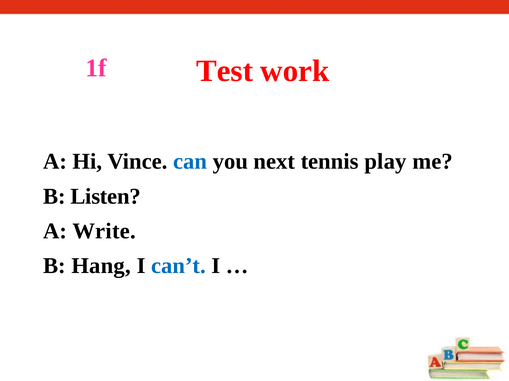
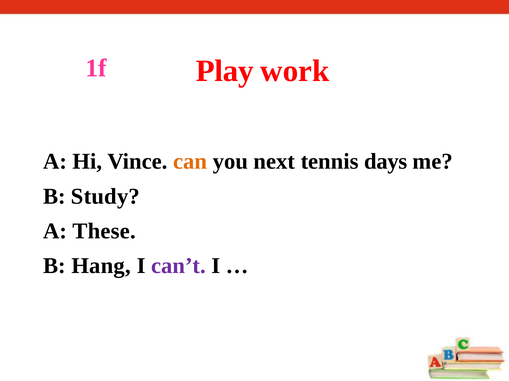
Test: Test -> Play (225, 71)
can colour: blue -> orange (190, 162)
play: play -> days (386, 162)
Listen: Listen -> Study (105, 197)
Write: Write -> These (104, 232)
can’t colour: blue -> purple (179, 266)
